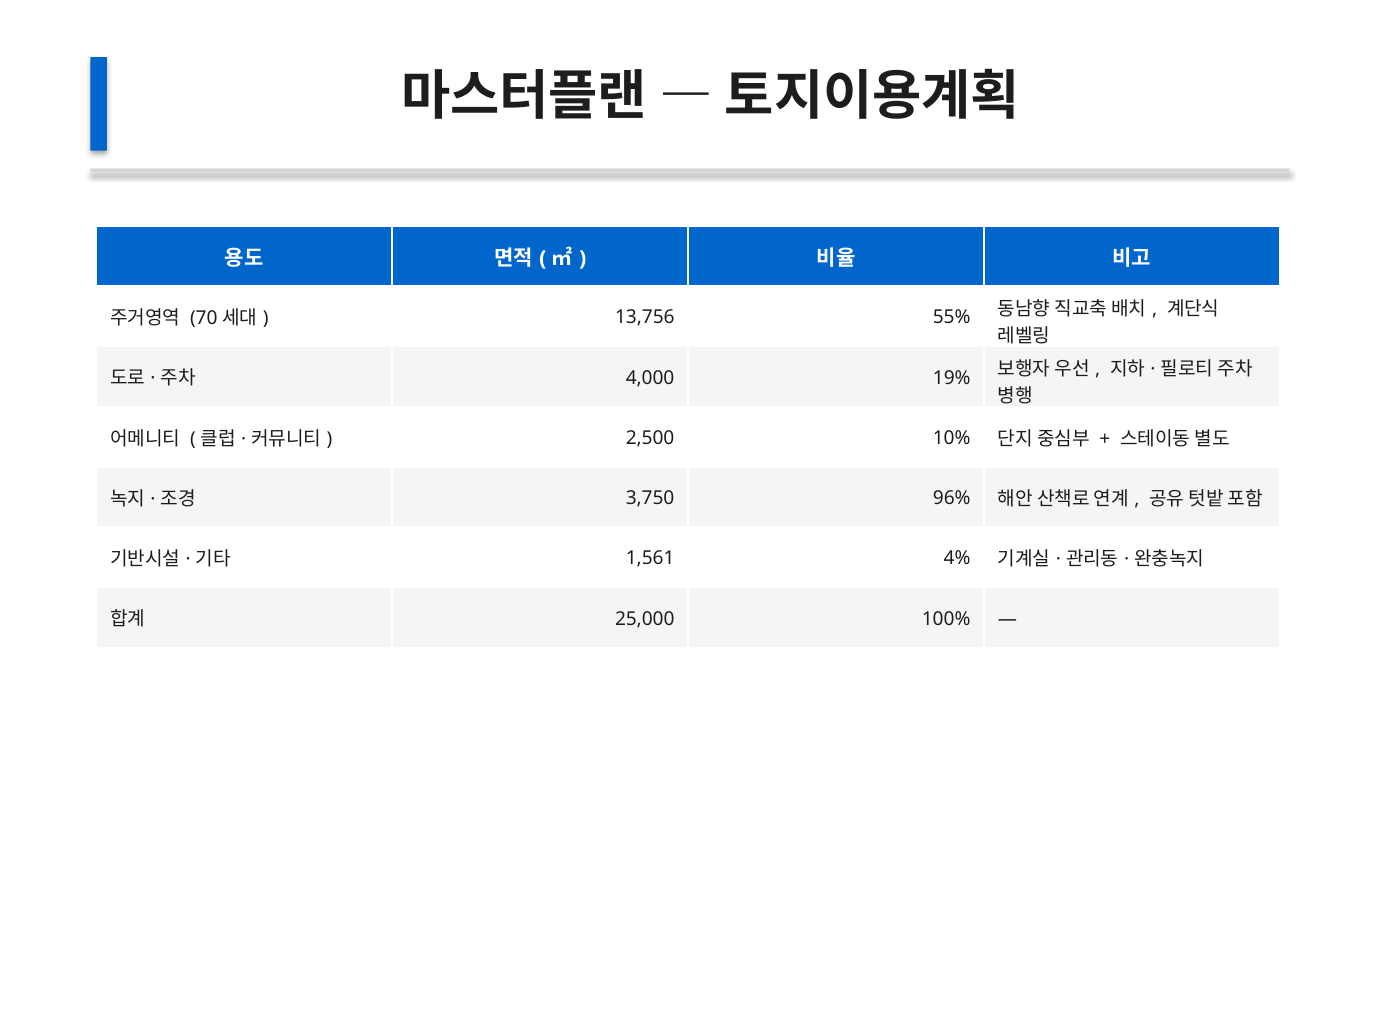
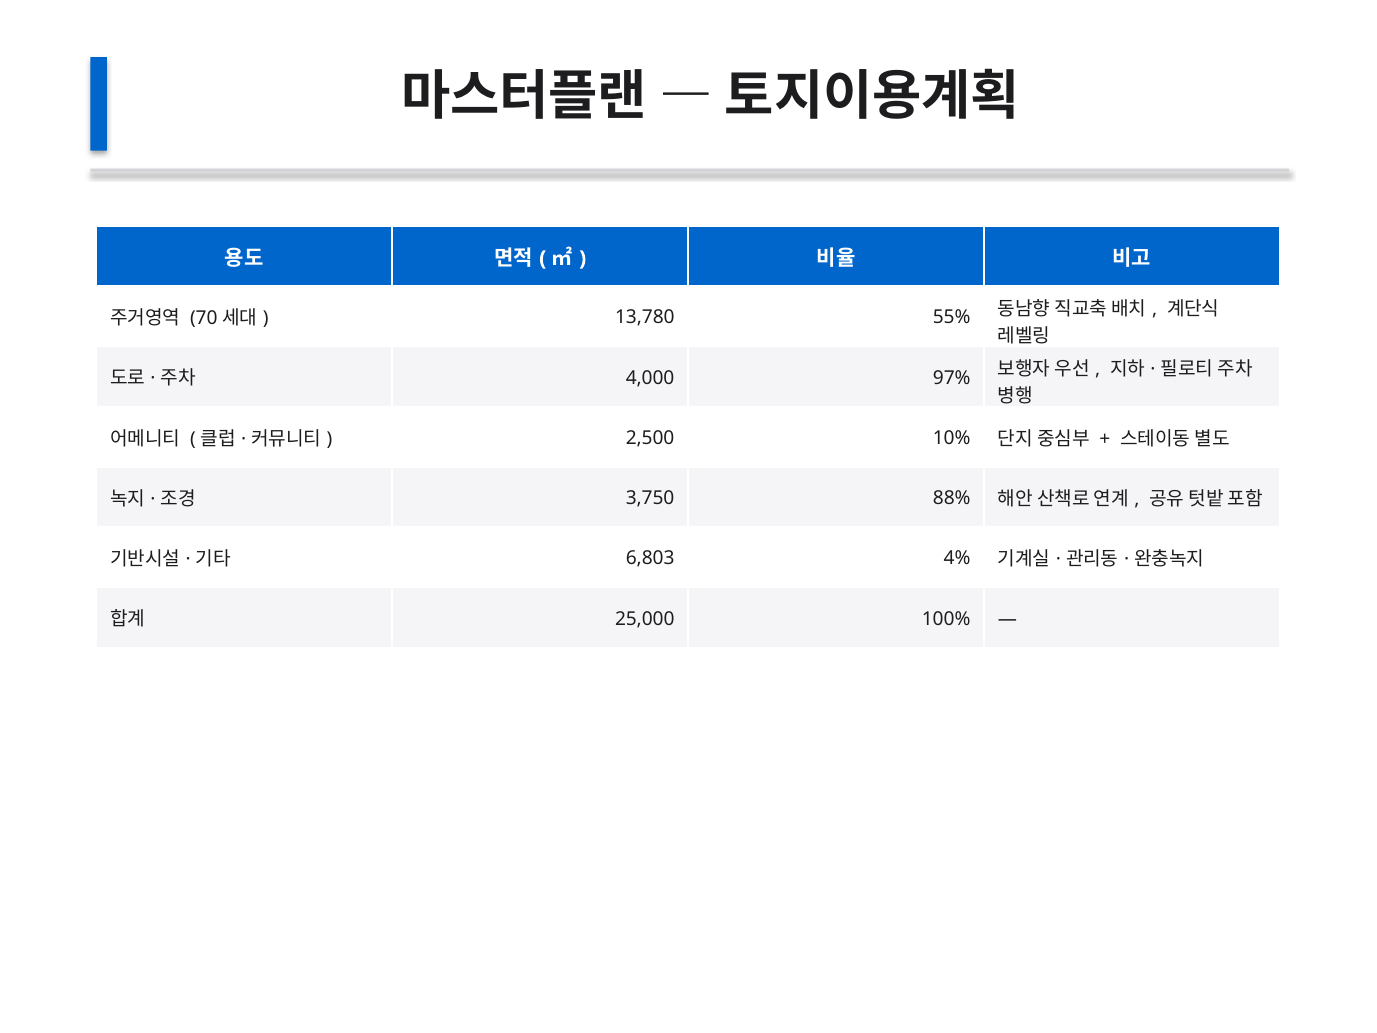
13,756: 13,756 -> 13,780 (645, 317)
19%: 19% -> 97% (952, 378)
96%: 96% -> 88% (952, 498)
1,561: 1,561 -> 6,803 (650, 558)
